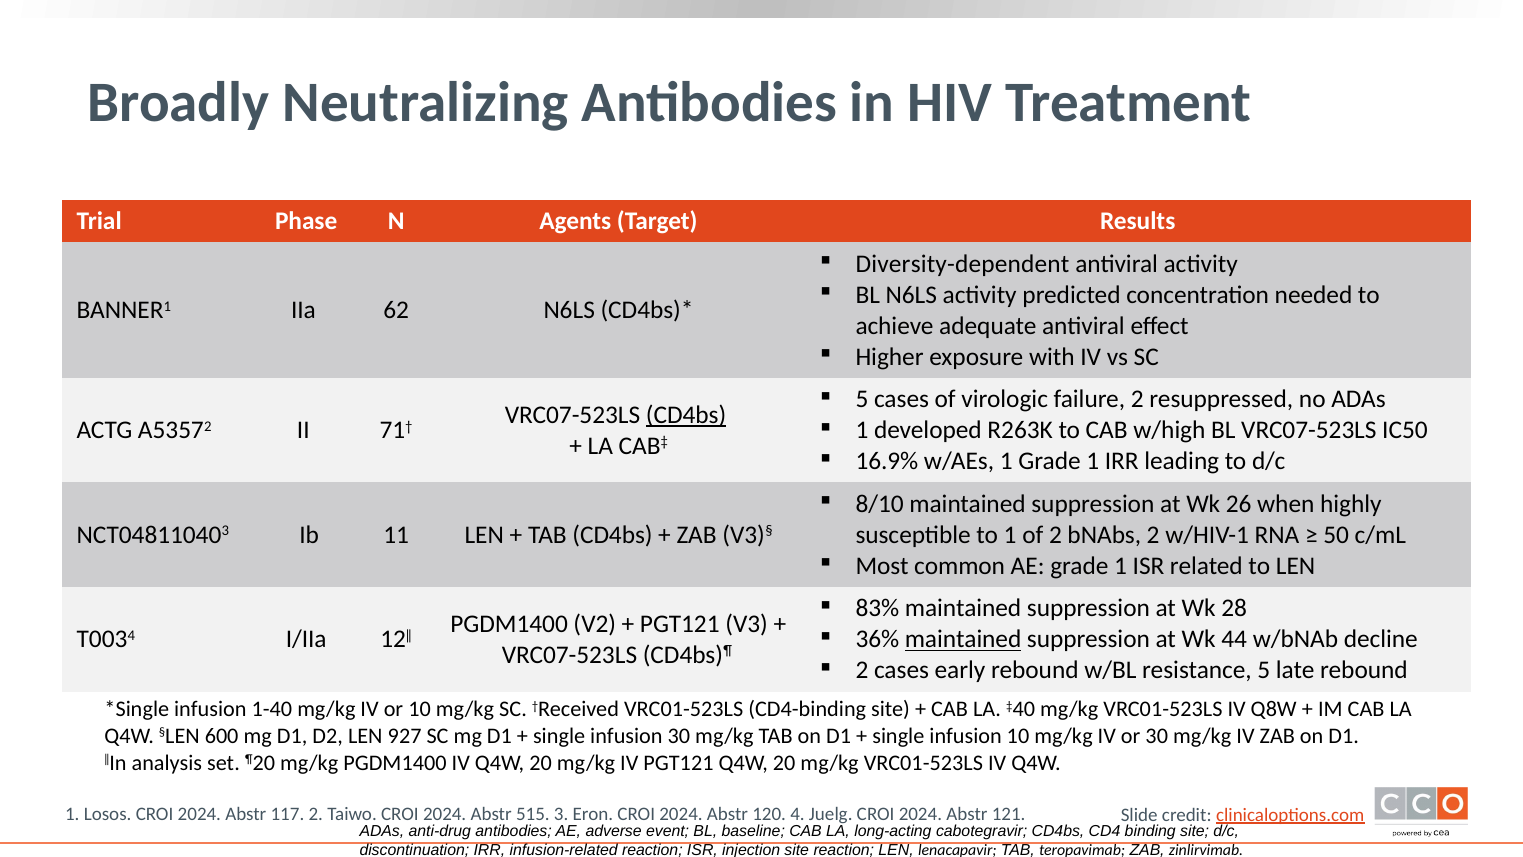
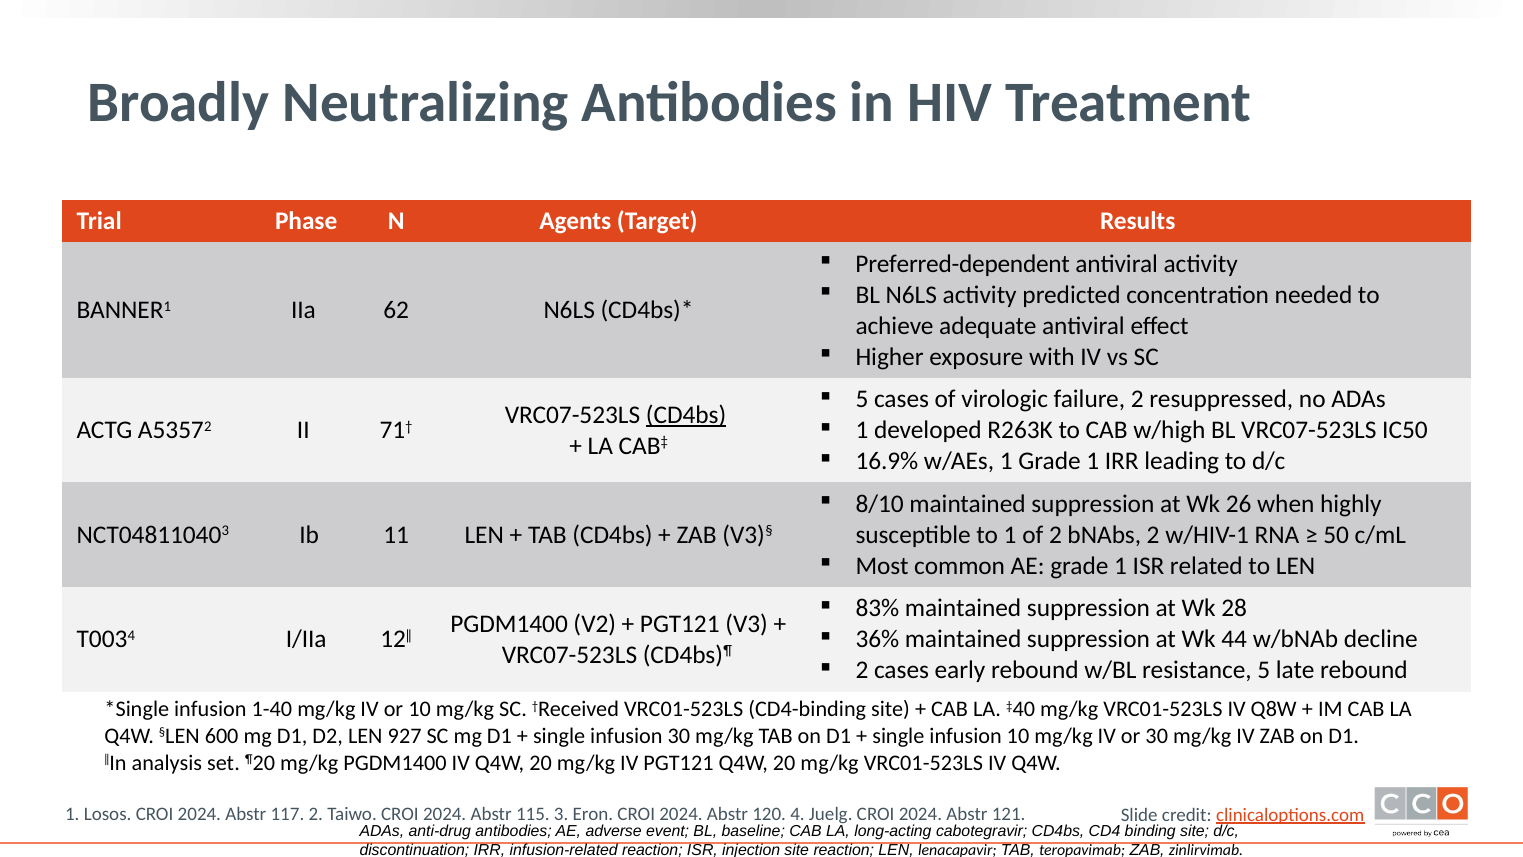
Diversity-dependent: Diversity-dependent -> Preferred-dependent (963, 264)
maintained underline: present -> none (963, 639)
515: 515 -> 115 (533, 814)
